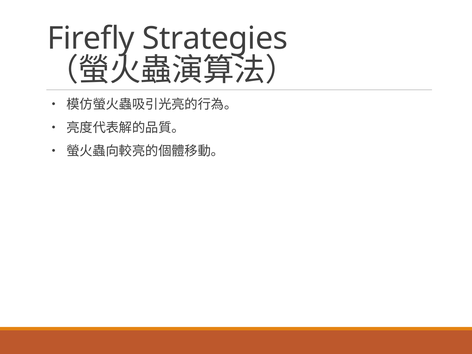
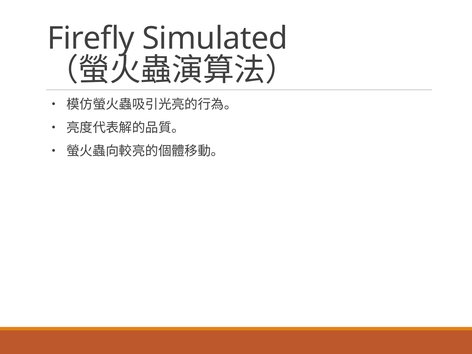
Strategies: Strategies -> Simulated (215, 38)
